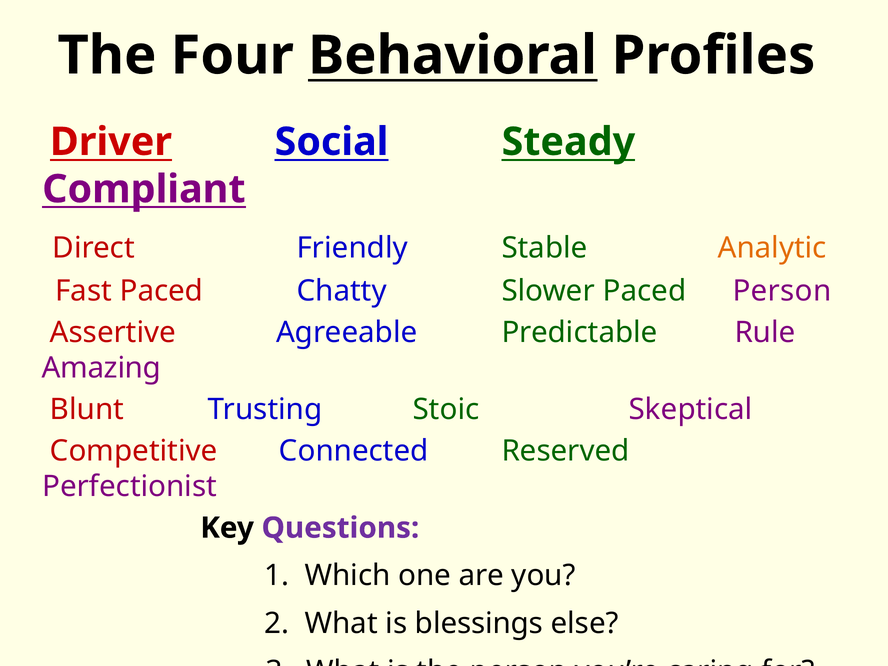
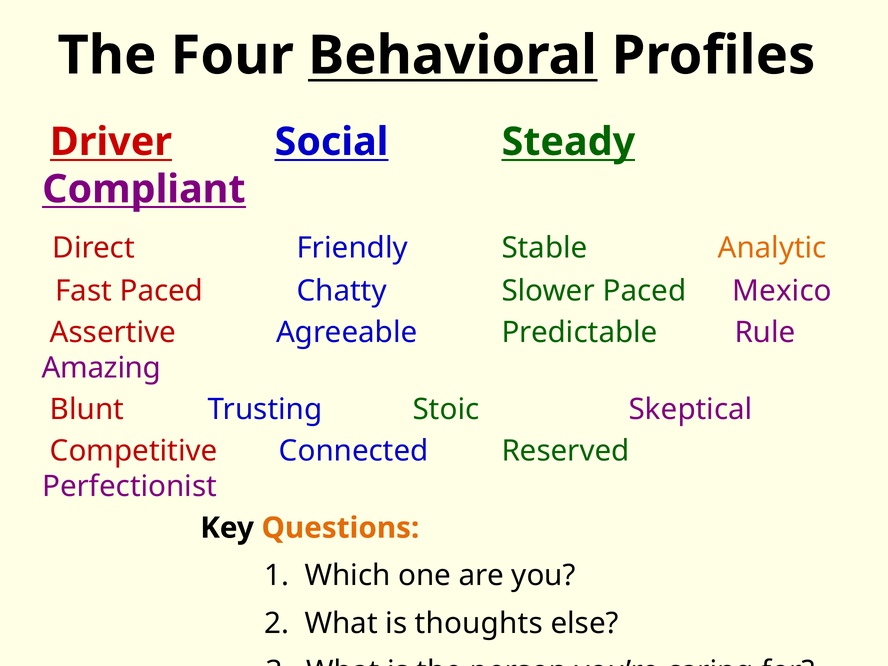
Paced Person: Person -> Mexico (782, 291)
Questions colour: purple -> orange (340, 528)
blessings: blessings -> thoughts (479, 624)
